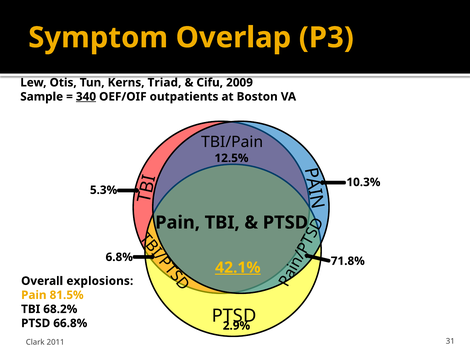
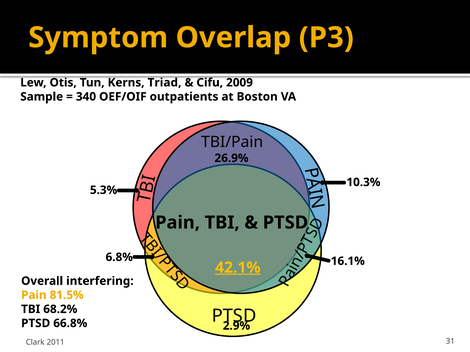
340 underline: present -> none (86, 97)
12.5%: 12.5% -> 26.9% (232, 158)
71.8%: 71.8% -> 16.1% (348, 261)
explosions: explosions -> interfering (100, 281)
